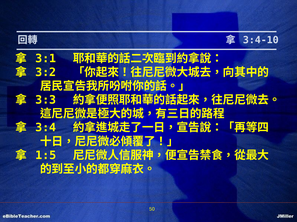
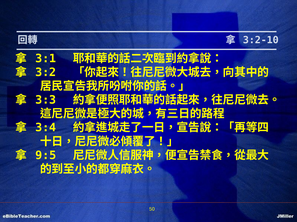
3:4-10: 3:4-10 -> 3:2-10 (261, 40)
1:5: 1:5 -> 9:5 (46, 156)
